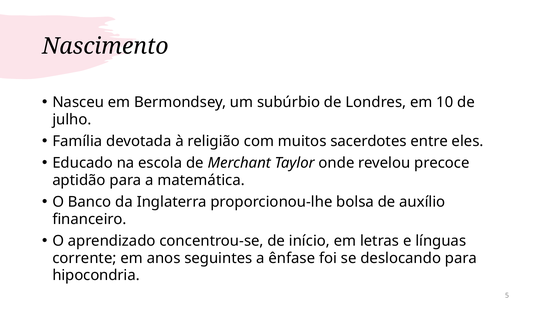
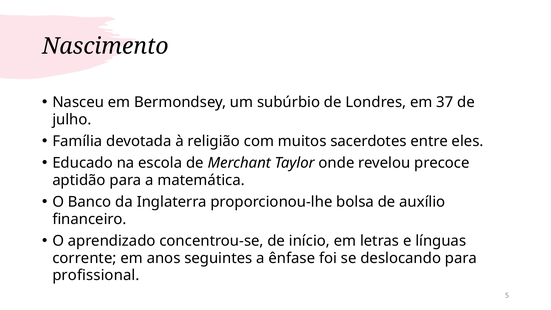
10: 10 -> 37 (445, 102)
hipocondria: hipocondria -> profissional (96, 275)
